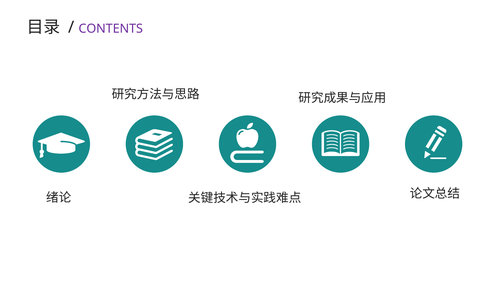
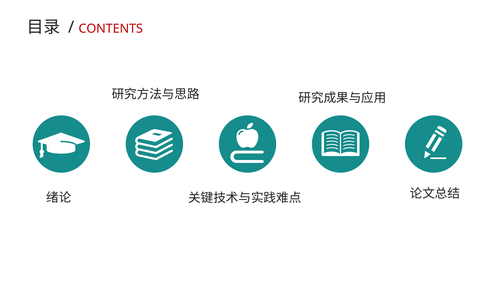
CONTENTS colour: purple -> red (111, 29)
